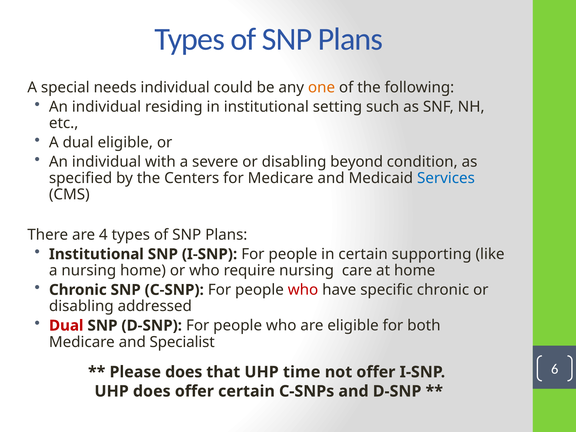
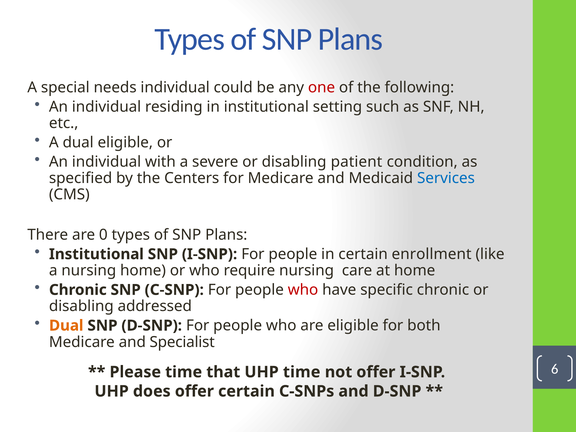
one colour: orange -> red (322, 87)
beyond: beyond -> patient (356, 162)
4: 4 -> 0 (103, 235)
supporting: supporting -> enrollment (432, 254)
Dual colour: red -> orange (66, 326)
Please does: does -> time (184, 372)
